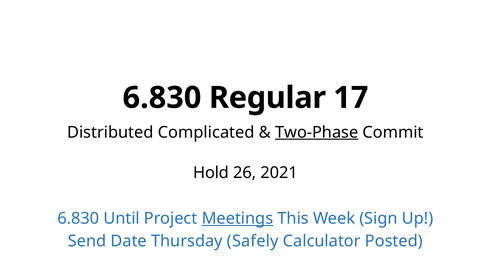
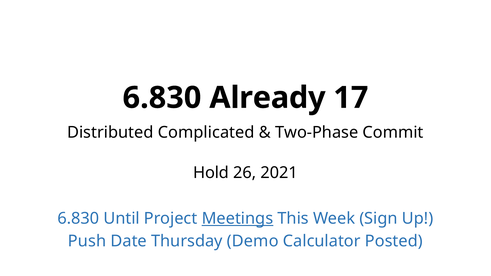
Regular: Regular -> Already (267, 98)
Two-Phase underline: present -> none (317, 132)
Send: Send -> Push (87, 241)
Safely: Safely -> Demo (253, 241)
